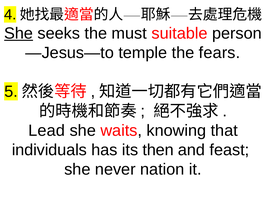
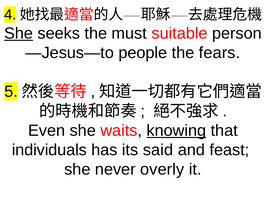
temple: temple -> people (143, 53)
Lead: Lead -> Even (47, 131)
knowing underline: none -> present (176, 131)
then: then -> said (158, 150)
nation: nation -> overly (162, 170)
